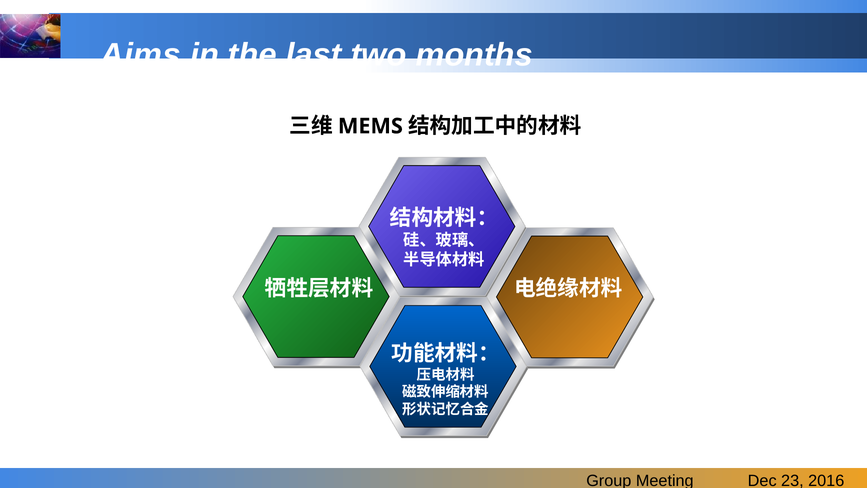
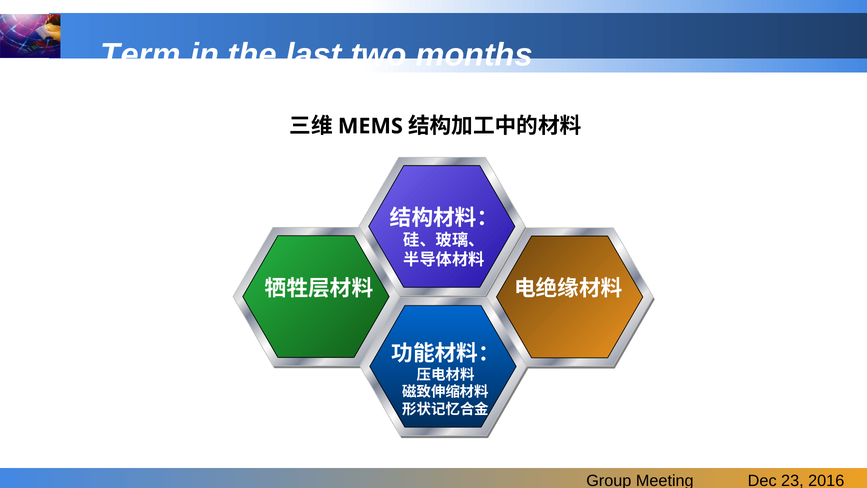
Aims: Aims -> Term (141, 55)
